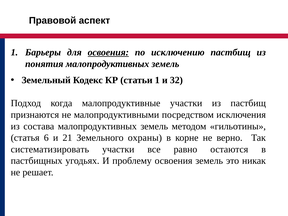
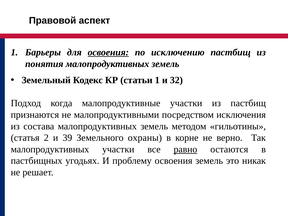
6: 6 -> 2 (46, 138)
21: 21 -> 39 (67, 138)
систематизировать: систематизировать -> малопродуктивных (50, 149)
равно underline: none -> present (185, 149)
